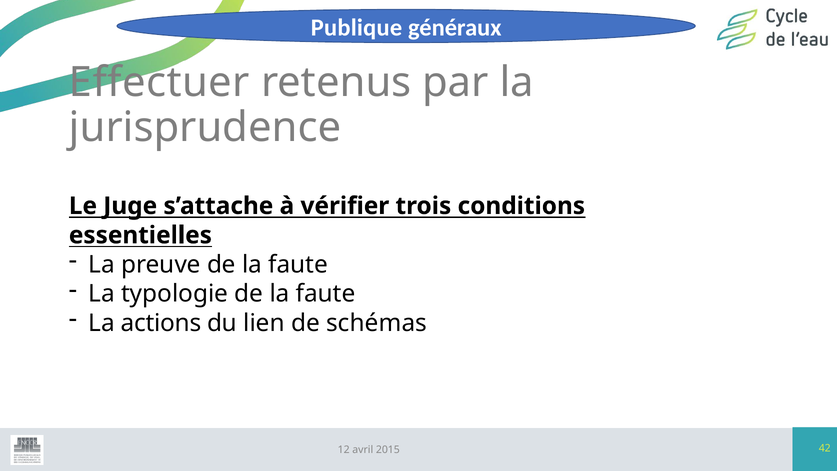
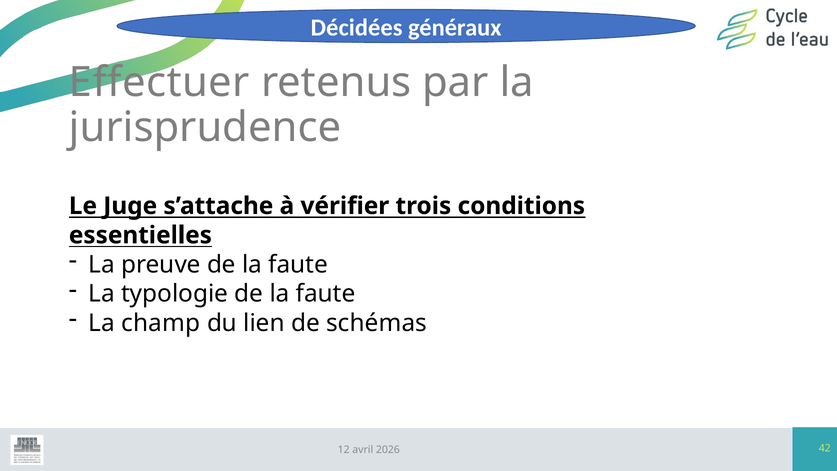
Publique: Publique -> Décidées (357, 28)
actions: actions -> champ (161, 323)
2015: 2015 -> 2026 (388, 450)
